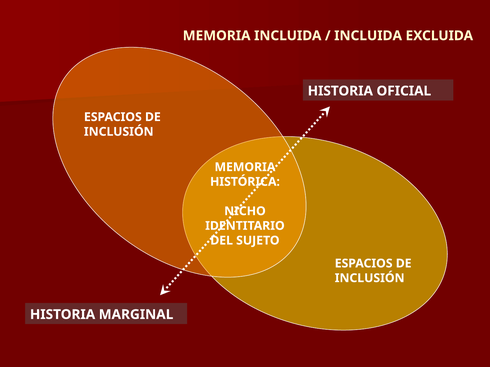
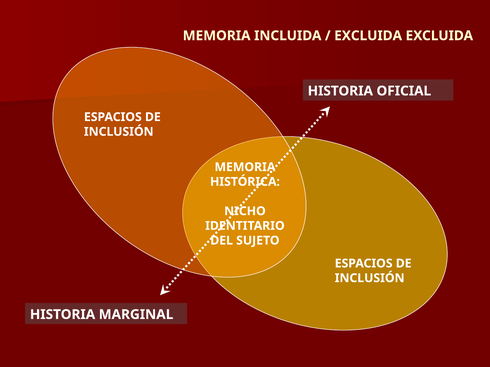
INCLUIDA: INCLUIDA -> EXCLUIDA (368, 36)
